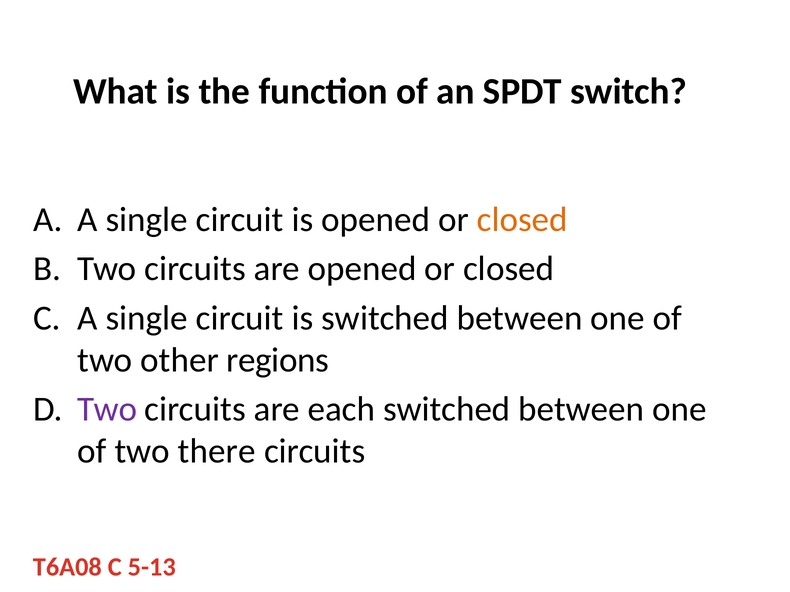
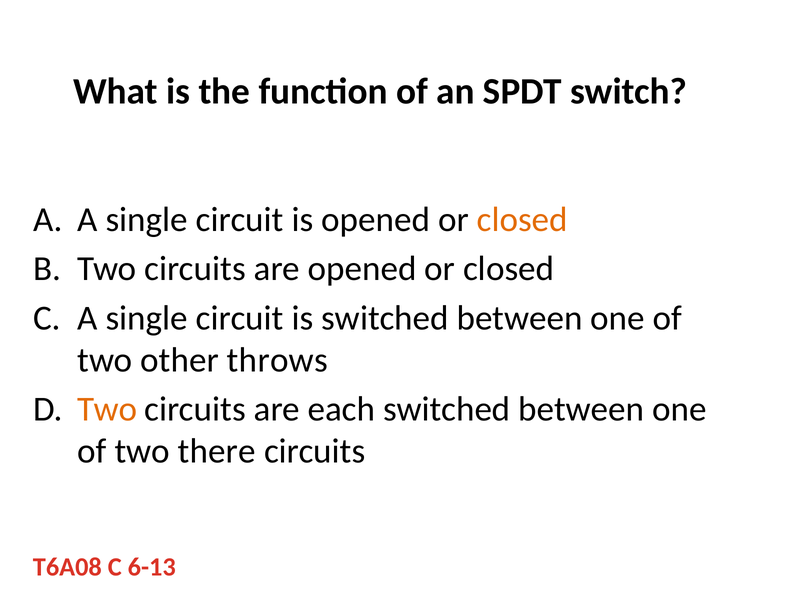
regions: regions -> throws (277, 360)
Two colour: purple -> orange (107, 410)
5-13: 5-13 -> 6-13 (152, 567)
